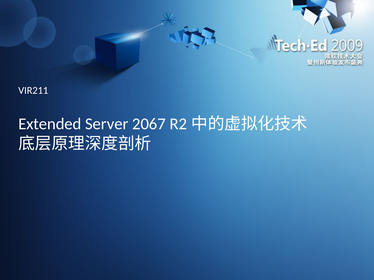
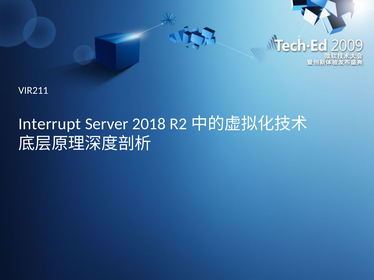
Extended: Extended -> Interrupt (50, 124)
2067: 2067 -> 2018 (149, 124)
